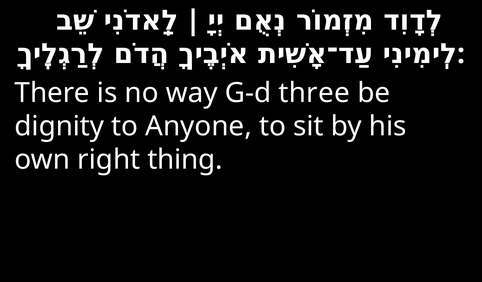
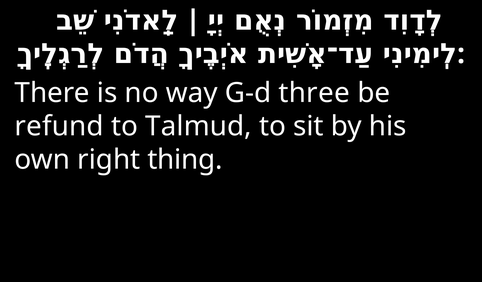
dignity: dignity -> refund (59, 126)
Anyone: Anyone -> Talmud (199, 126)
